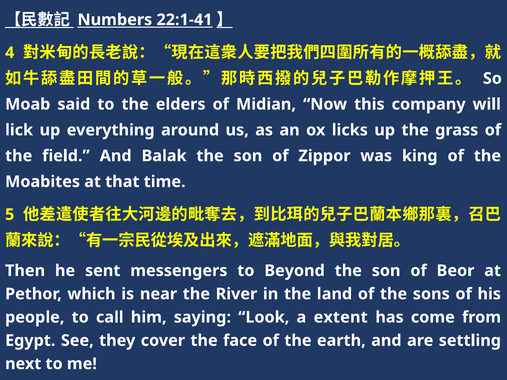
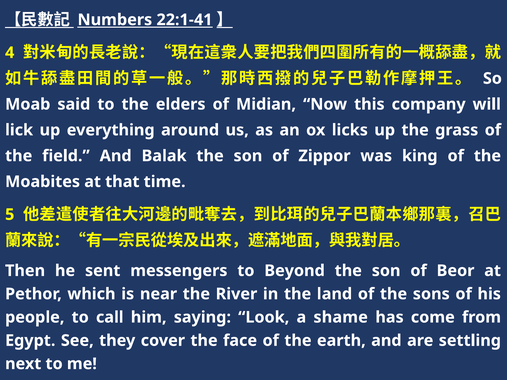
extent: extent -> shame (341, 317)
